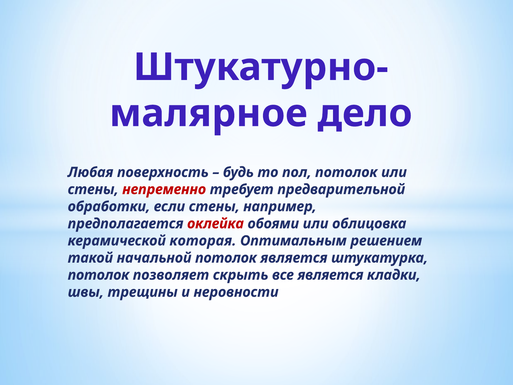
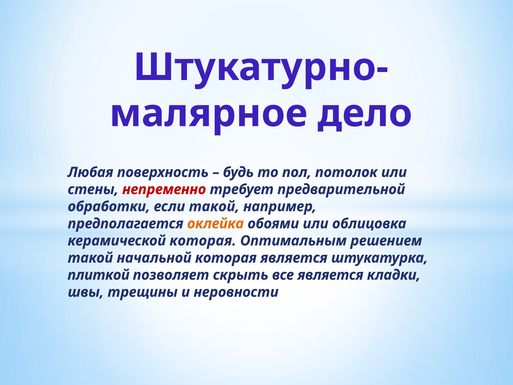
если стены: стены -> такой (214, 206)
оклейка colour: red -> orange (215, 223)
начальной потолок: потолок -> которая (226, 258)
потолок: потолок -> плиткой (99, 275)
